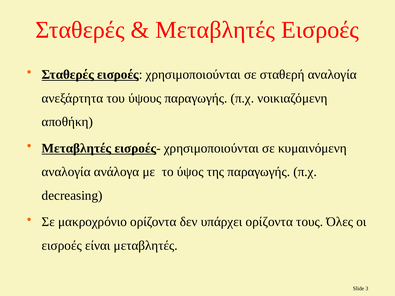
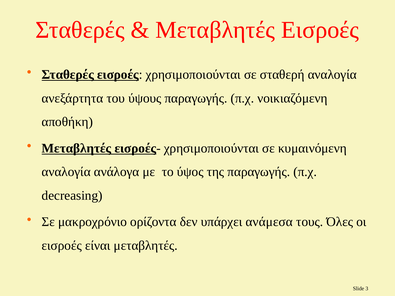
υπάρχει ορίζοντα: ορίζοντα -> ανάμεσα (269, 222)
